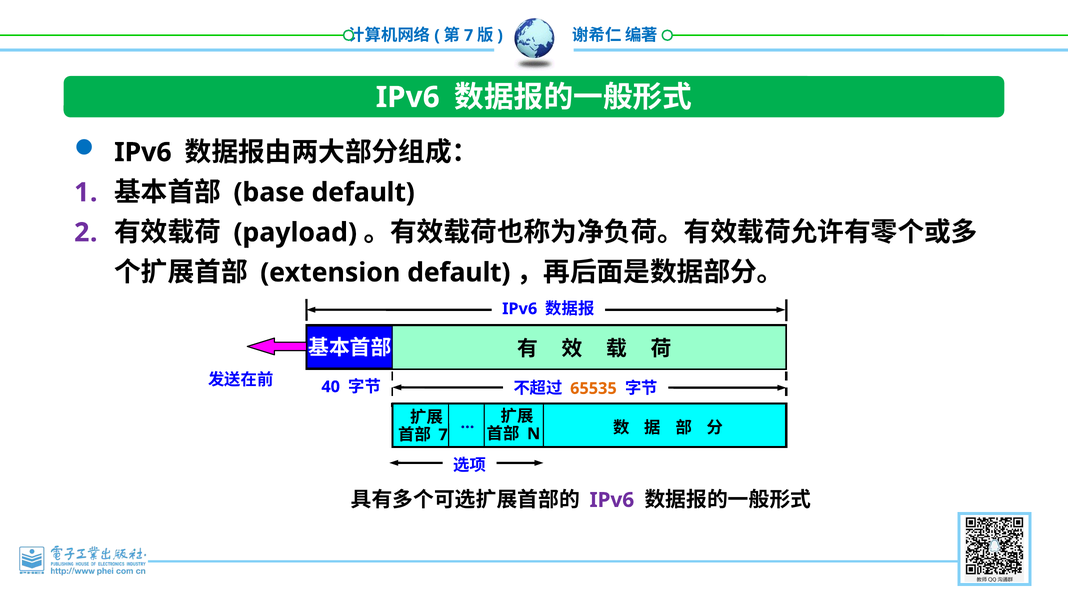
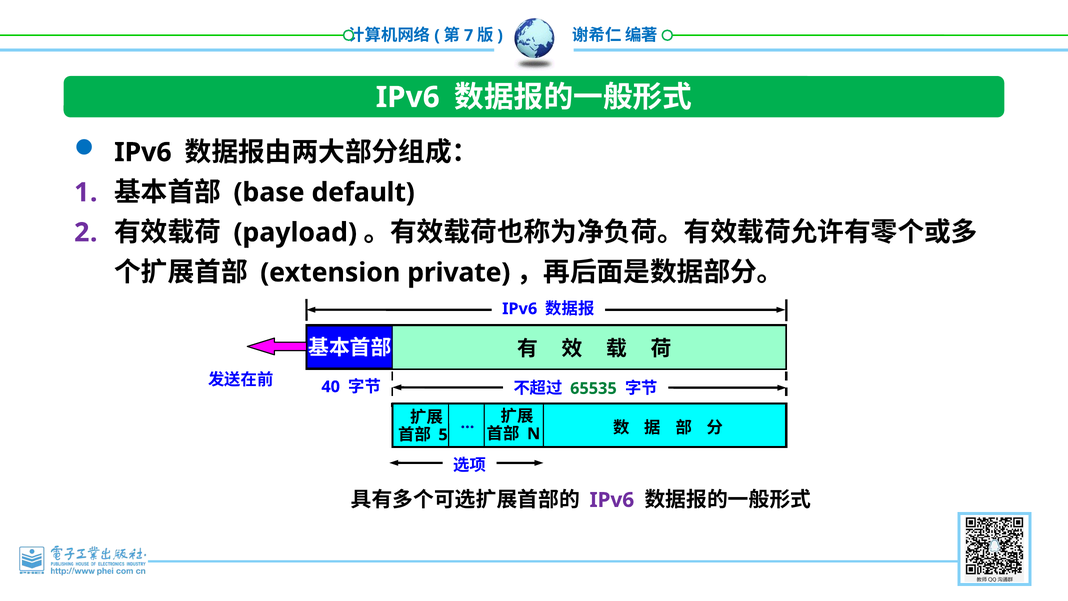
extension default: default -> private (459, 273)
65535 colour: orange -> green (593, 388)
7: 7 -> 5 (443, 435)
